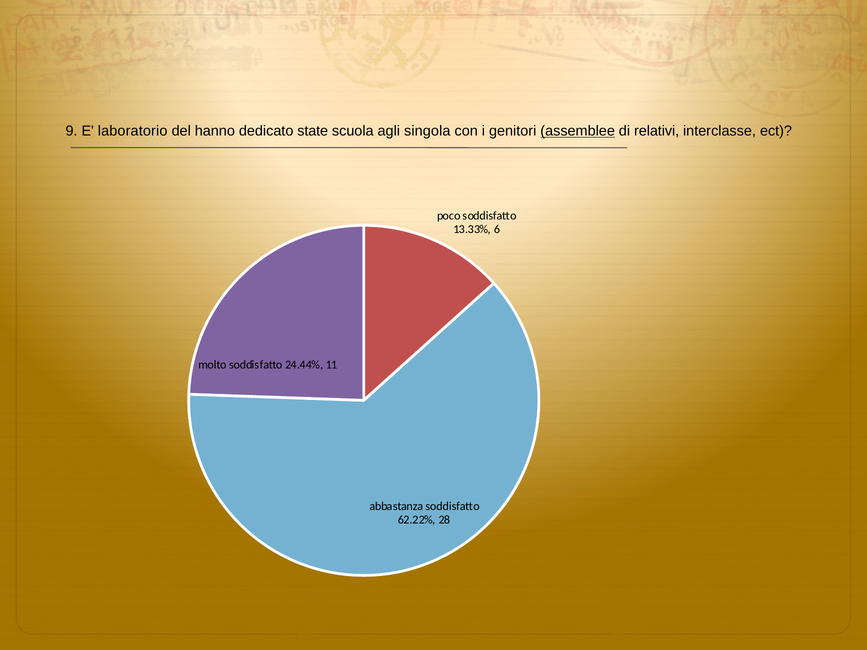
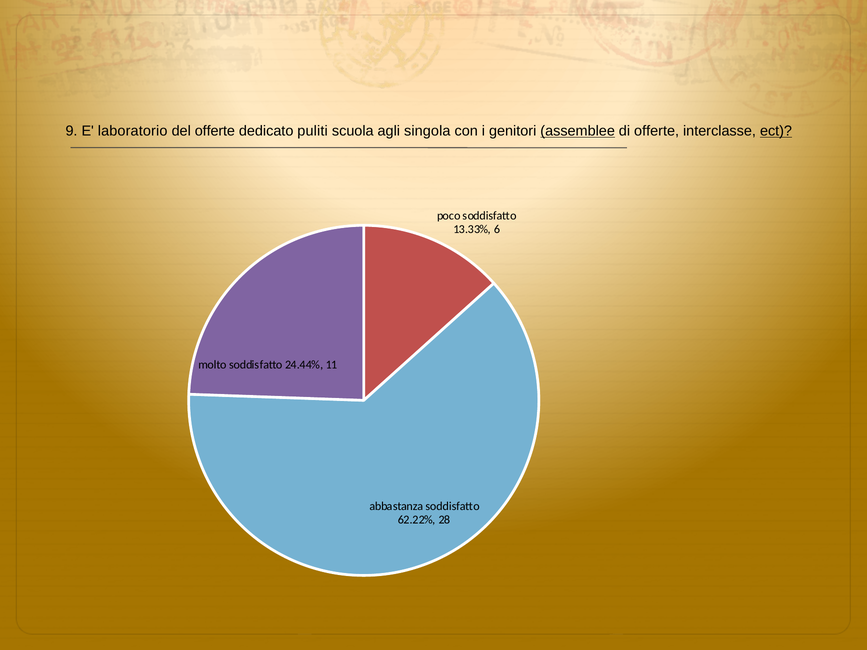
del hanno: hanno -> offerte (215, 131)
state: state -> puliti (313, 131)
di relativi: relativi -> offerte (657, 131)
ect underline: none -> present (776, 131)
